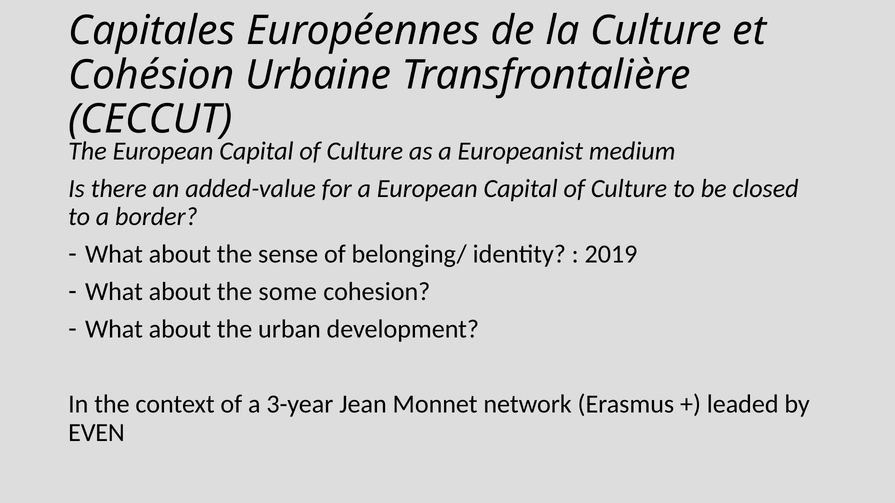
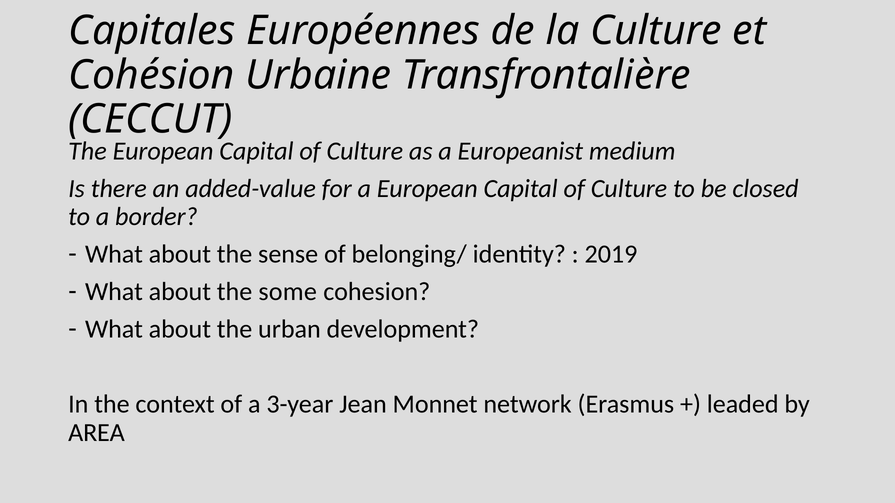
EVEN: EVEN -> AREA (96, 433)
